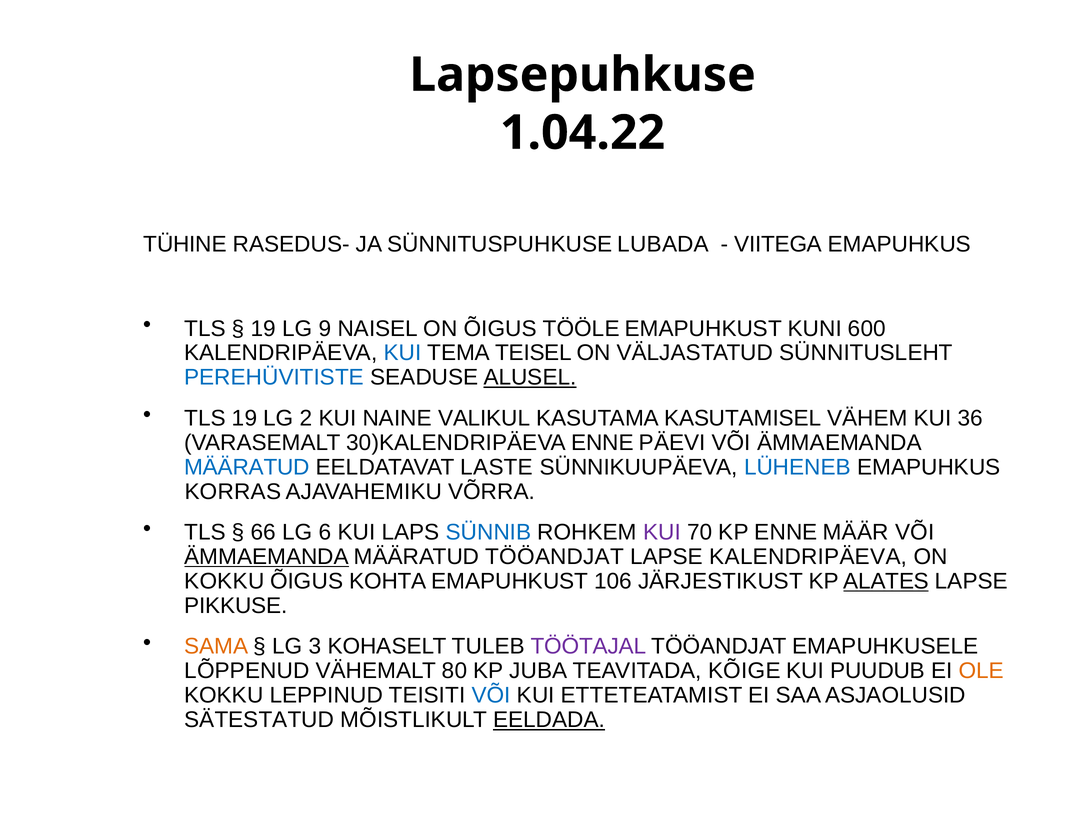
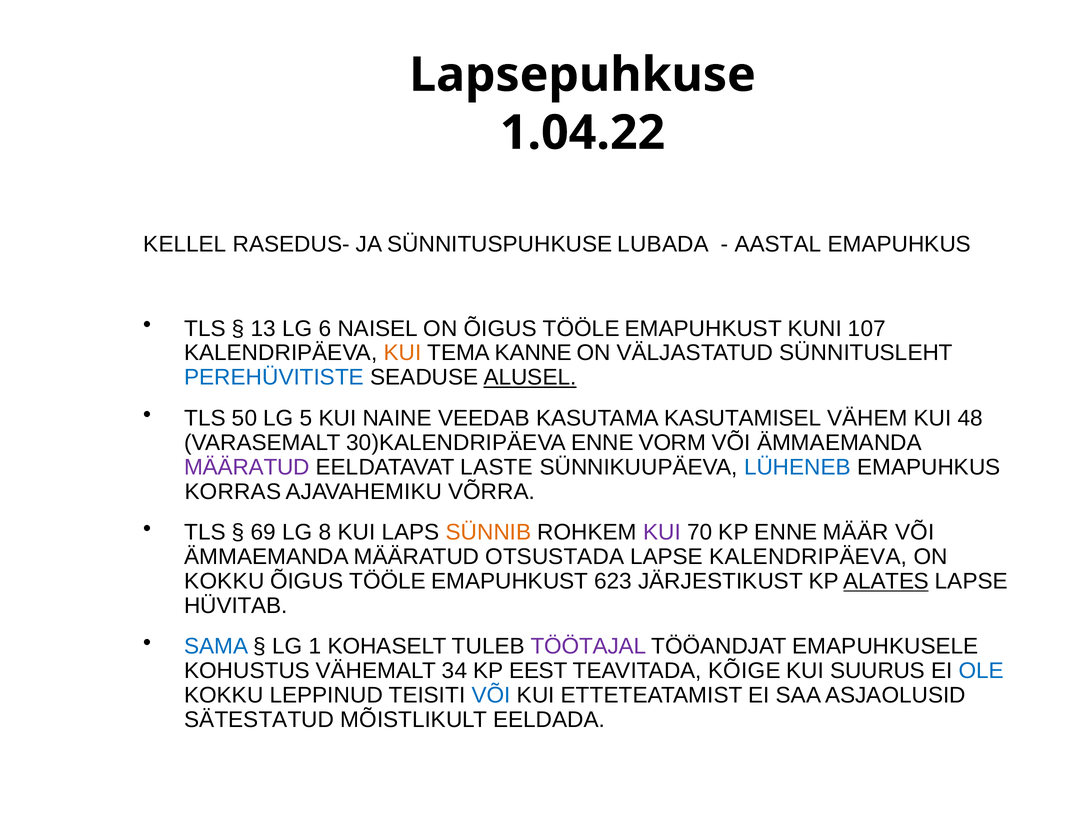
TÜHINE: TÜHINE -> KELLEL (185, 244)
VIITEGA: VIITEGA -> AASTAL (778, 244)
19: 19 -> 13 (263, 329)
9: 9 -> 6 (325, 329)
600: 600 -> 107 (867, 329)
KUI colour: blue -> orange (402, 353)
TEISEL: TEISEL -> KANNE (533, 353)
TLS 19: 19 -> 50 (244, 418)
2: 2 -> 5 (306, 418)
VALIKUL: VALIKUL -> VEEDAB (484, 418)
36: 36 -> 48 (970, 418)
PÄEVI: PÄEVI -> VORM (672, 443)
MÄÄRATUD colour: blue -> purple (247, 467)
66: 66 -> 69 (263, 533)
6: 6 -> 8 (325, 533)
SÜNNIB colour: blue -> orange (488, 533)
ÄMMAEMANDA underline: present -> none (267, 557)
MÄÄRATUD TÖÖANDJAT: TÖÖANDJAT -> OTSUSTADA (555, 557)
KOHTA: KOHTA -> TÖÖLE (388, 581)
106: 106 -> 623 (613, 581)
PIKKUSE: PIKKUSE -> HÜVITAB (236, 606)
SAMA colour: orange -> blue (216, 647)
3: 3 -> 1 (315, 647)
LÕPPENUD: LÕPPENUD -> KOHUSTUS (247, 671)
80: 80 -> 34 (455, 671)
JUBA: JUBA -> EEST (538, 671)
PUUDUB: PUUDUB -> SUURUS (878, 671)
OLE colour: orange -> blue (981, 671)
EELDADA underline: present -> none (549, 720)
